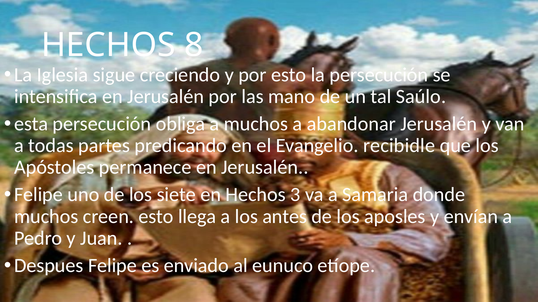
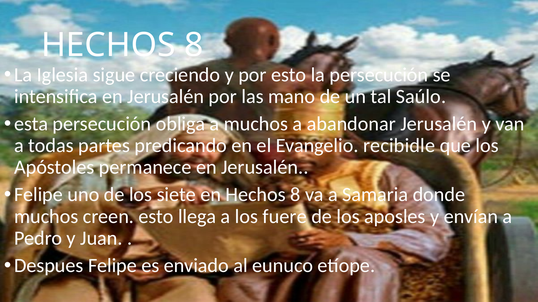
en Hechos 3: 3 -> 8 (295, 195)
antes: antes -> fuere (285, 217)
